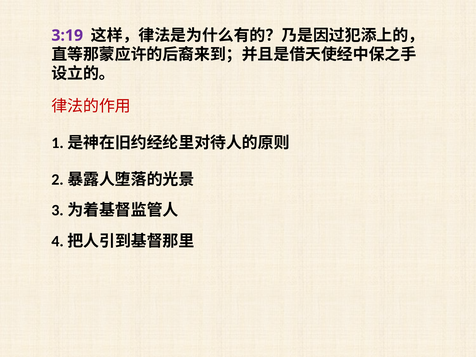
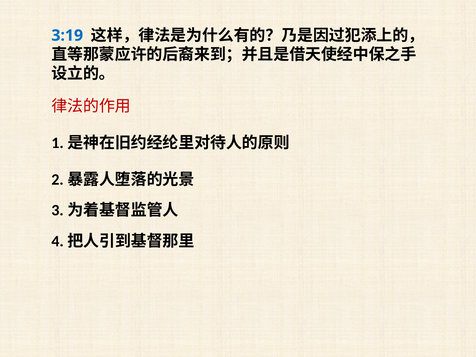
3:19 colour: purple -> blue (67, 35)
